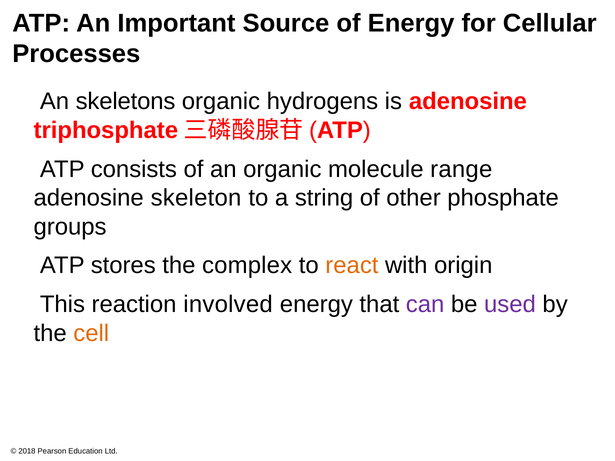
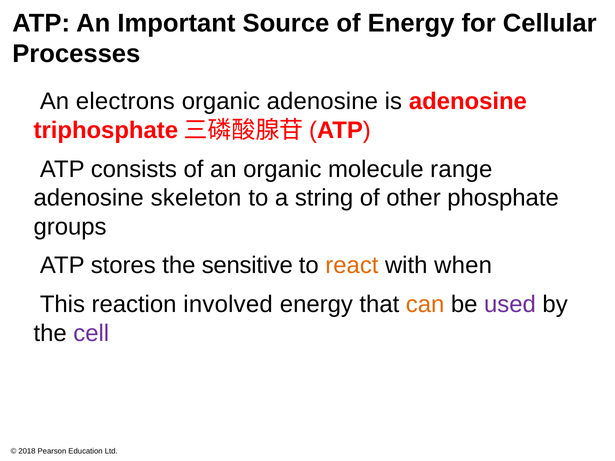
skeletons: skeletons -> electrons (125, 102)
organic hydrogens: hydrogens -> adenosine (322, 102)
complex: complex -> sensitive (247, 266)
origin: origin -> when (463, 266)
can colour: purple -> orange (425, 305)
cell colour: orange -> purple (91, 333)
